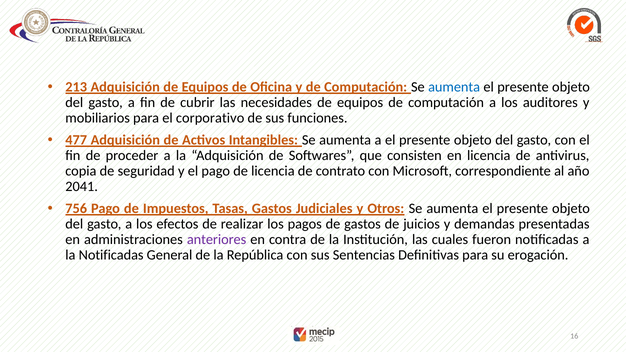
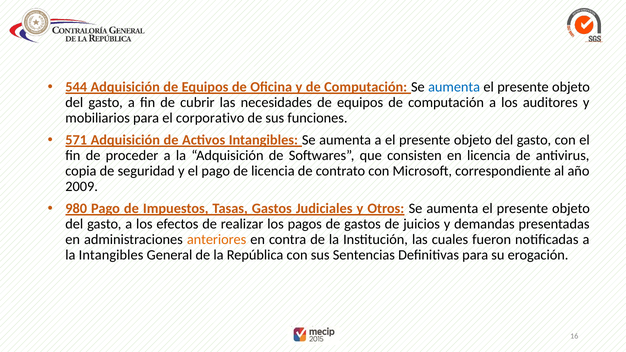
213: 213 -> 544 (76, 87)
477: 477 -> 571 (76, 140)
2041: 2041 -> 2009 (82, 187)
756: 756 -> 980 (76, 209)
anteriores colour: purple -> orange (217, 240)
la Notificadas: Notificadas -> Intangibles (111, 255)
